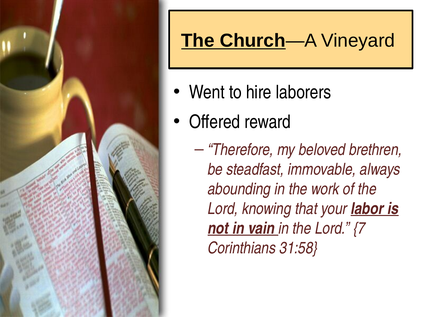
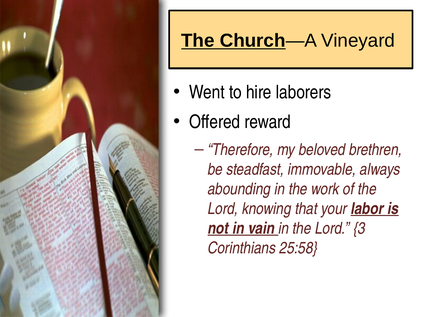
7: 7 -> 3 (359, 229)
31:58: 31:58 -> 25:58 (299, 248)
